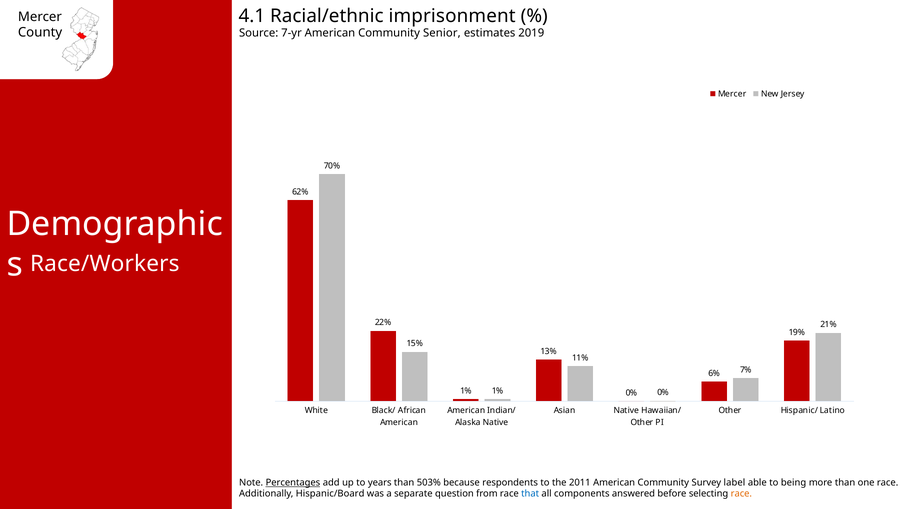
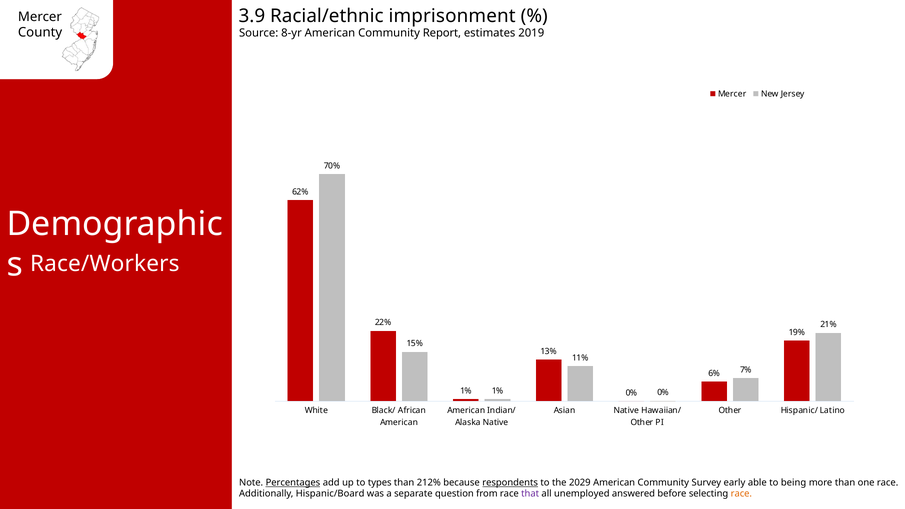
4.1: 4.1 -> 3.9 (252, 16)
7-yr: 7-yr -> 8-yr (292, 33)
Senior: Senior -> Report (442, 33)
years: years -> types (380, 483)
503%: 503% -> 212% (429, 483)
respondents underline: none -> present (510, 483)
2011: 2011 -> 2029 (580, 483)
label: label -> early (734, 483)
that colour: blue -> purple (530, 494)
components: components -> unemployed (582, 494)
